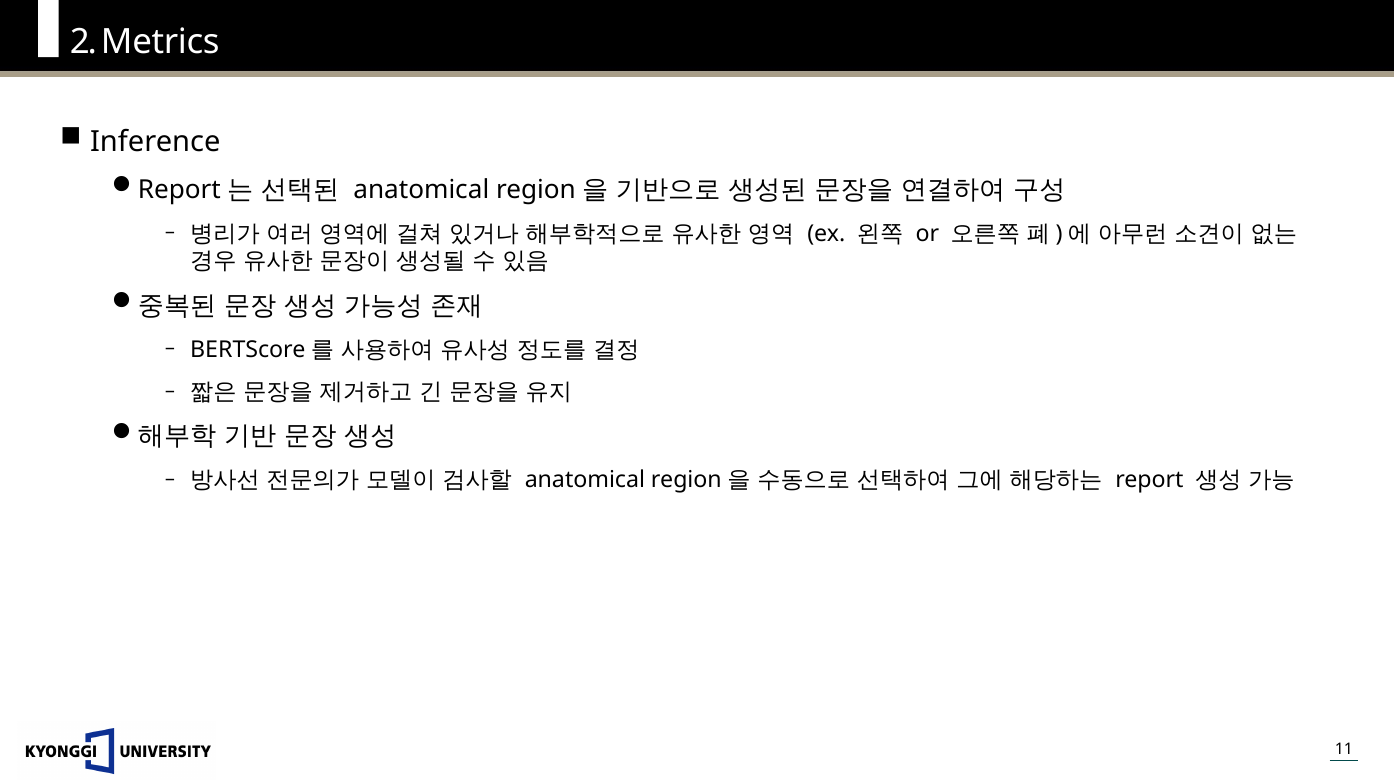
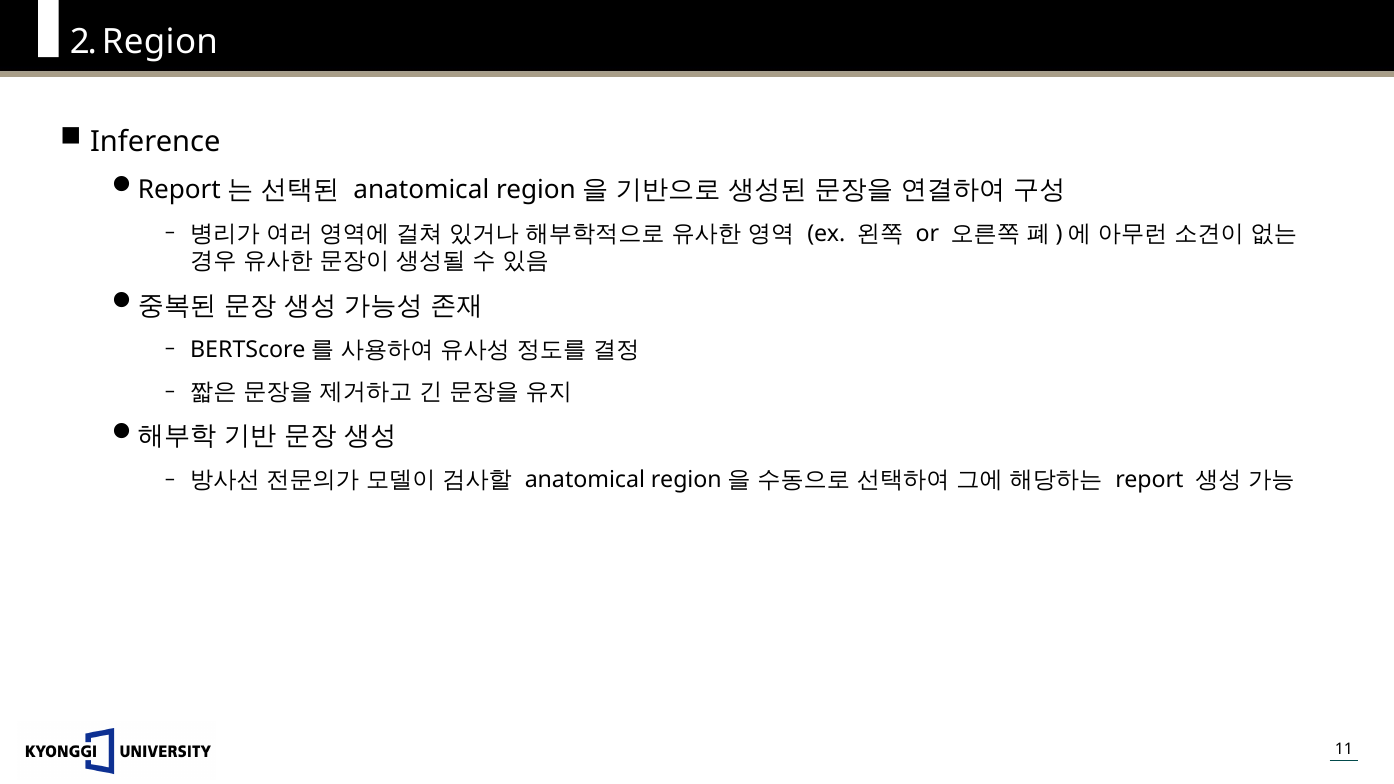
Metrics: Metrics -> Region (160, 42)
